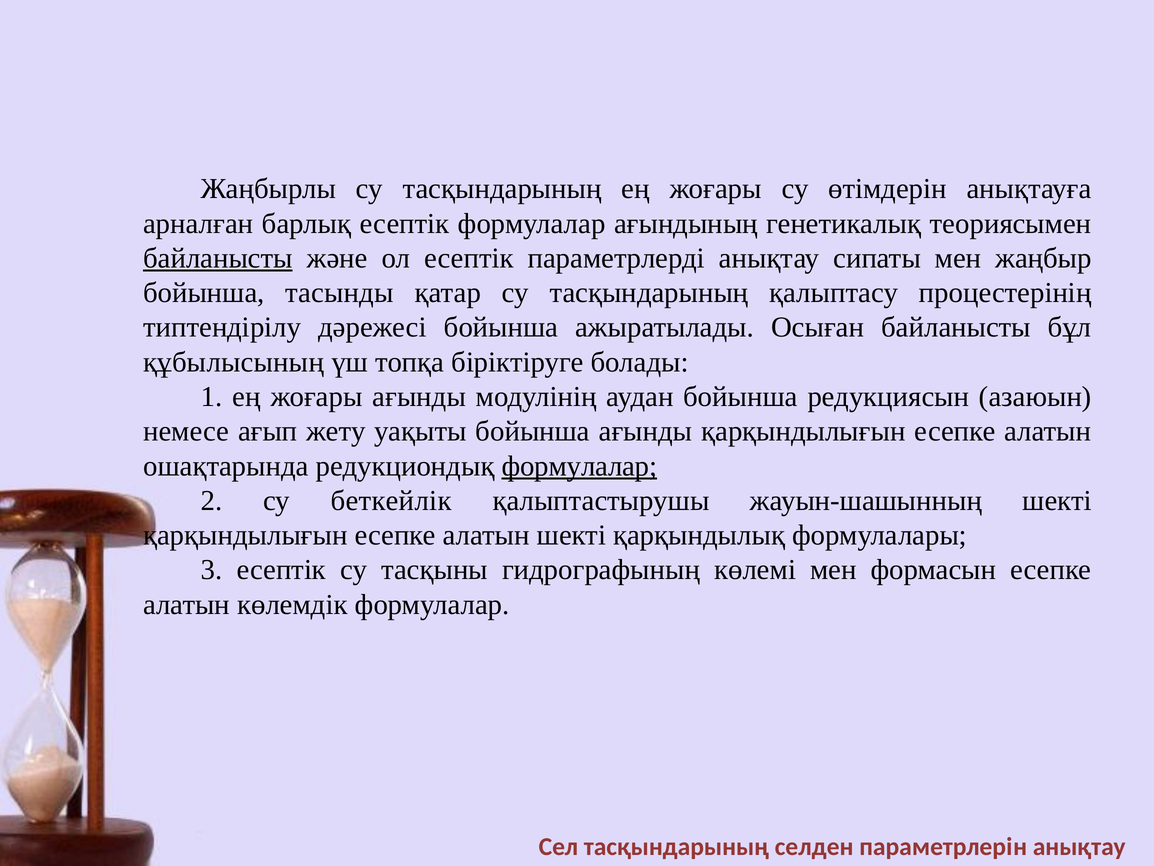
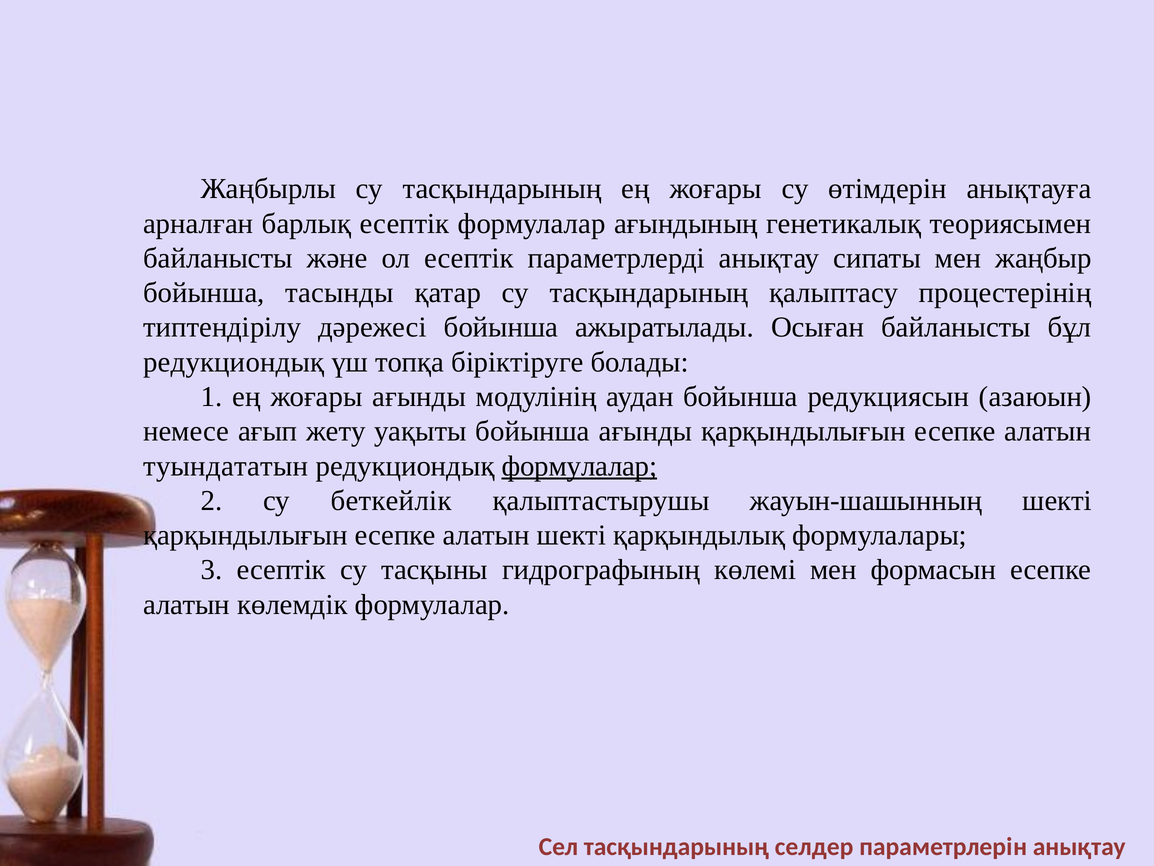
байланысты underline: present -> none (218, 258)
құбылысының: құбылысының -> редукциондық (234, 362)
ошақтарында: ошақтарында -> туындататын (226, 466)
селден: селден -> селдер (814, 846)
